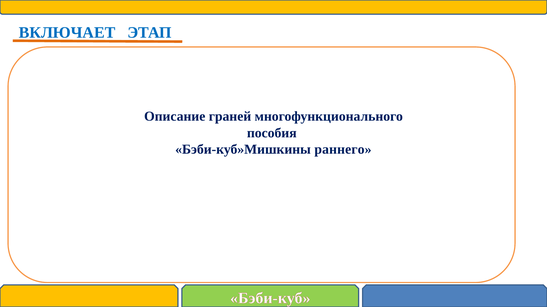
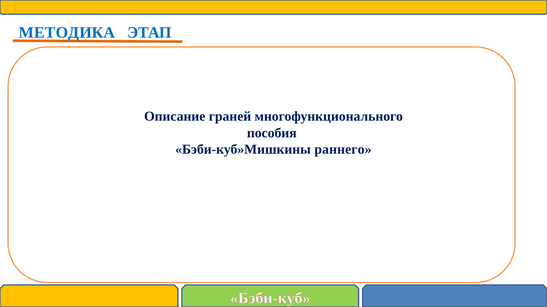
ВКЛЮЧАЕТ: ВКЛЮЧАЕТ -> МЕТОДИКА (67, 33)
